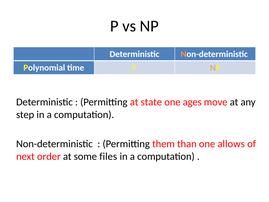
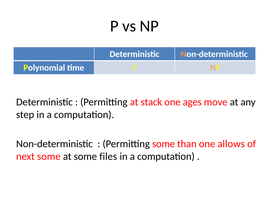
state: state -> stack (151, 102)
Permitting them: them -> some (164, 144)
next order: order -> some (49, 156)
